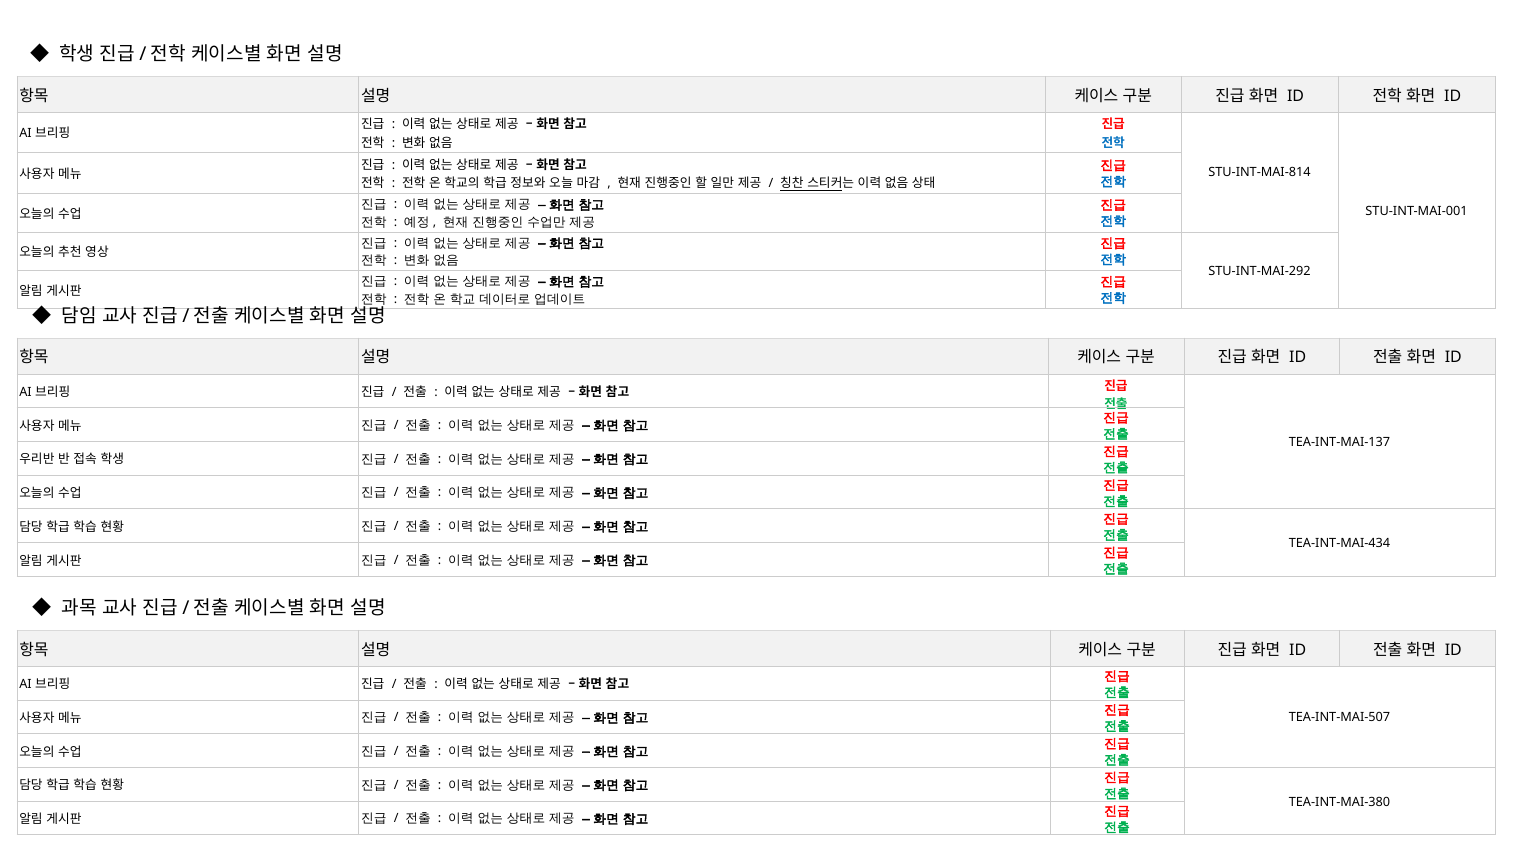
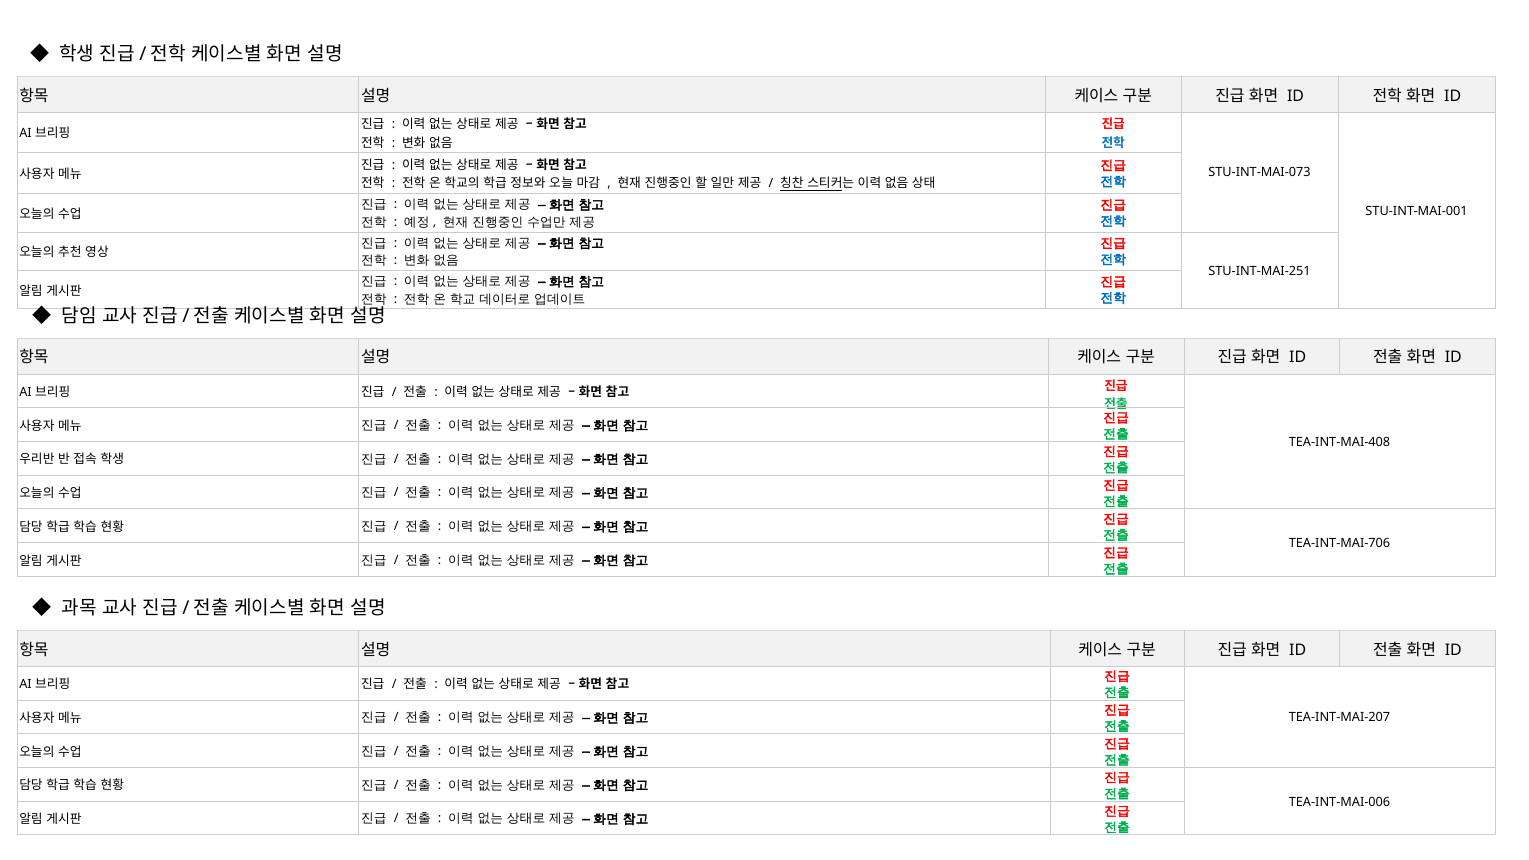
STU-INT-MAI-814: STU-INT-MAI-814 -> STU-INT-MAI-073 (1260, 173)
STU-INT-MAI-292: STU-INT-MAI-292 -> STU-INT-MAI-251 (1260, 271)
TEA-INT-MAI-137: TEA-INT-MAI-137 -> TEA-INT-MAI-408 (1340, 442)
TEA-INT-MAI-434: TEA-INT-MAI-434 -> TEA-INT-MAI-706 (1340, 543)
TEA-INT-MAI-507: TEA-INT-MAI-507 -> TEA-INT-MAI-207 (1340, 718)
TEA-INT-MAI-380: TEA-INT-MAI-380 -> TEA-INT-MAI-006 (1340, 802)
